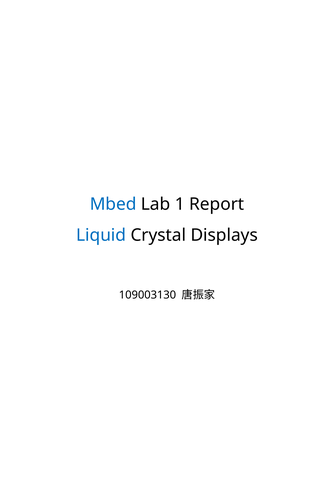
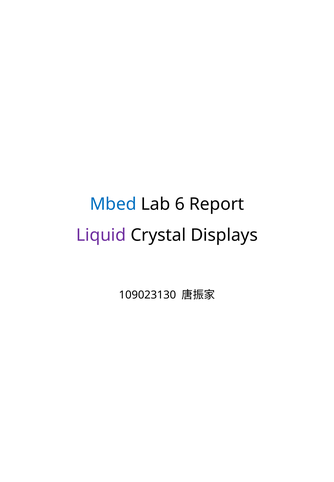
1: 1 -> 6 (180, 204)
Liquid colour: blue -> purple (101, 236)
109003130: 109003130 -> 109023130 (147, 295)
